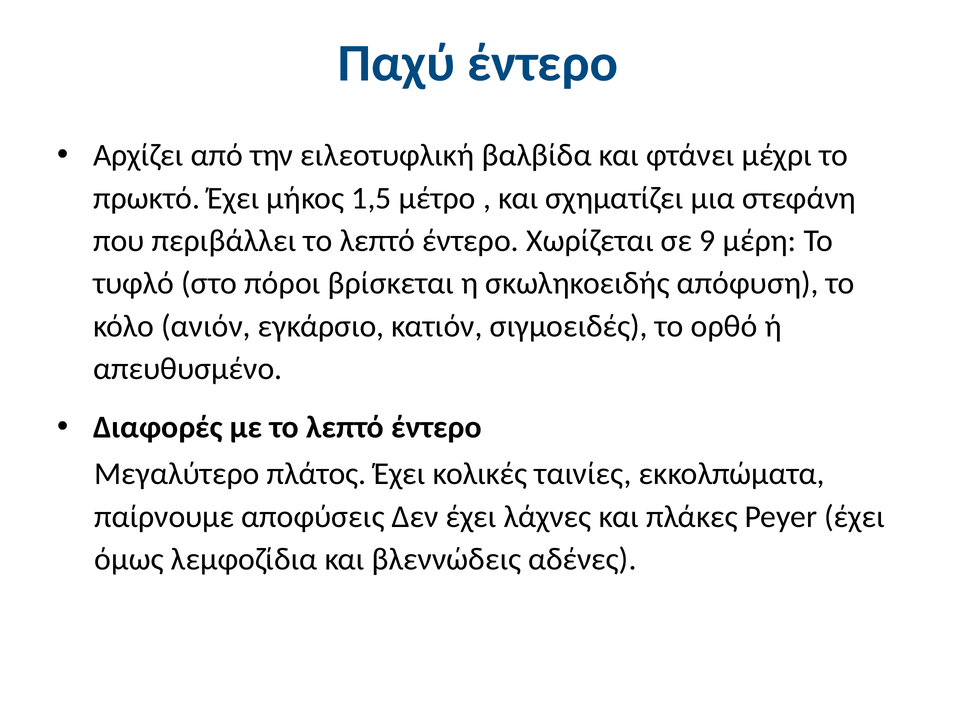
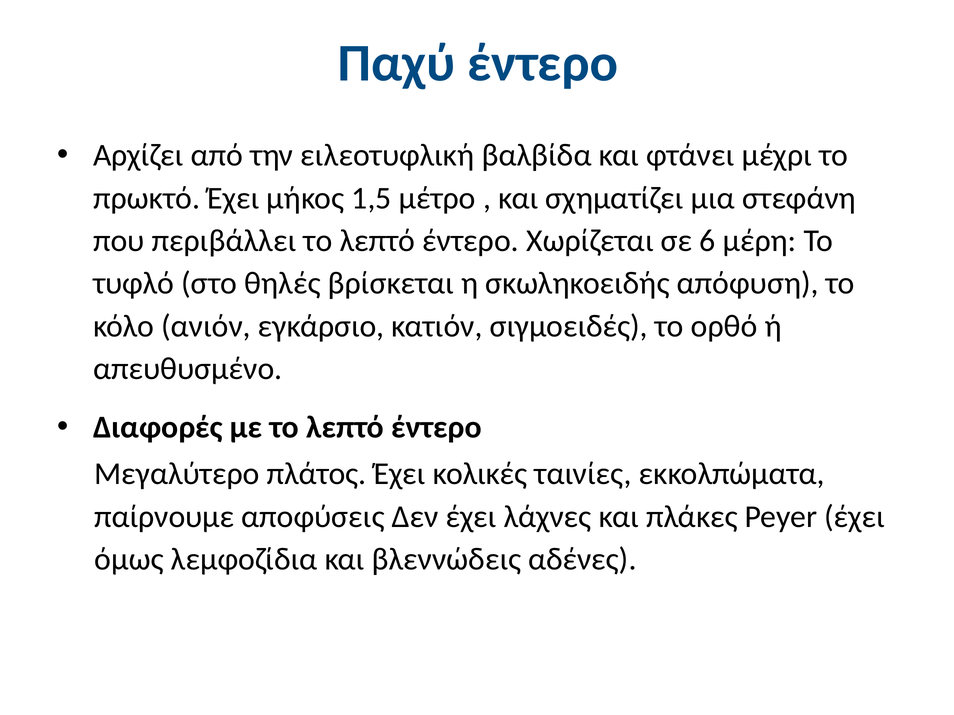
9: 9 -> 6 (708, 241)
πόροι: πόροι -> θηλές (282, 284)
